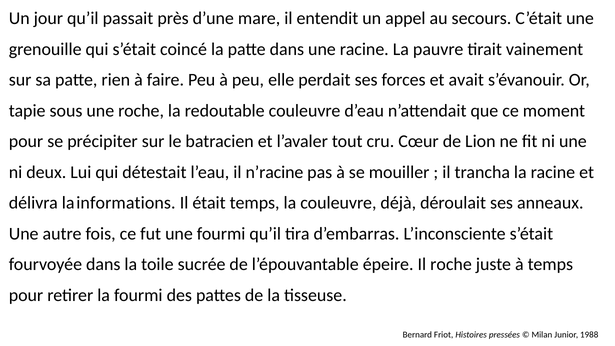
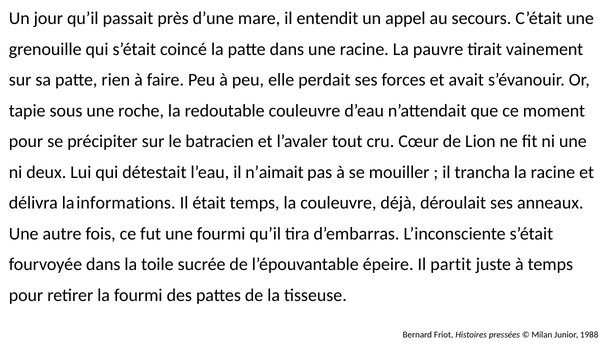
n’racine: n’racine -> n’aimait (274, 172)
Il roche: roche -> partit (451, 264)
